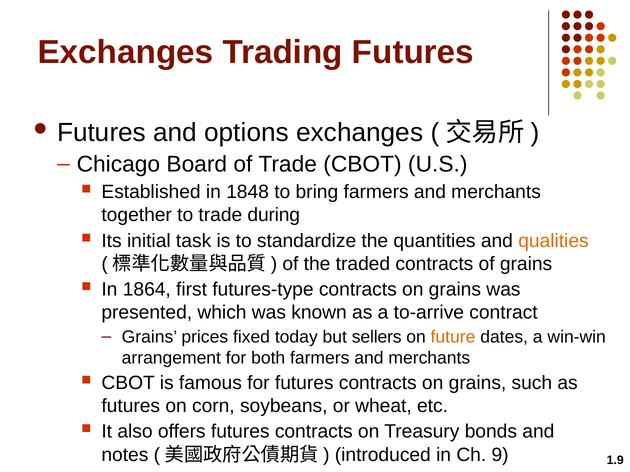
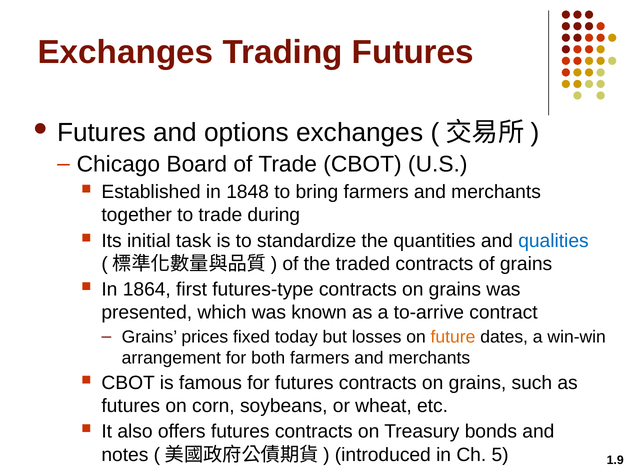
qualities colour: orange -> blue (553, 241)
sellers: sellers -> losses (377, 337)
9: 9 -> 5 (500, 455)
